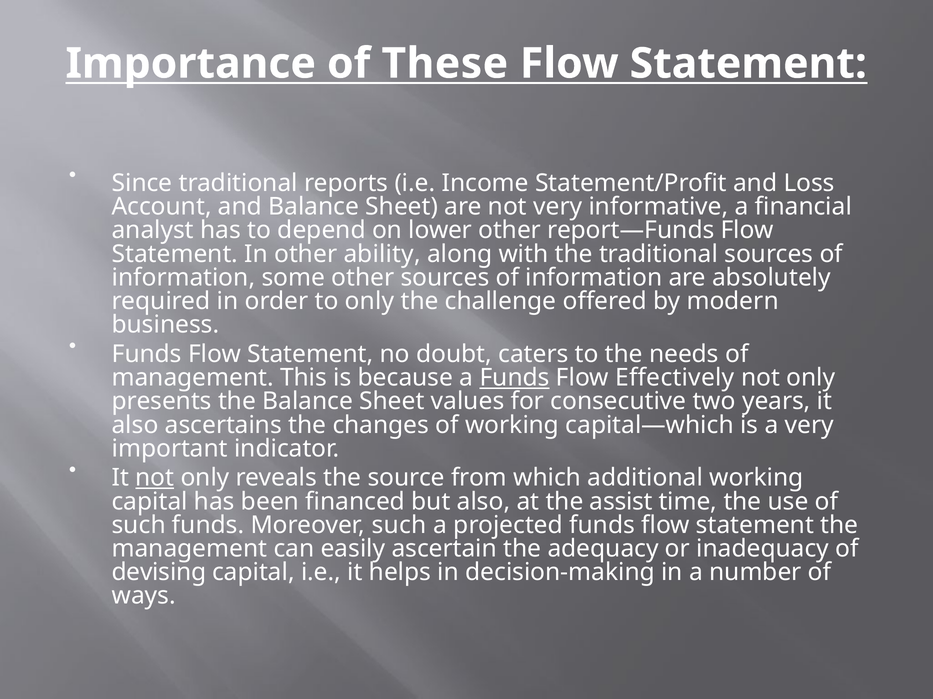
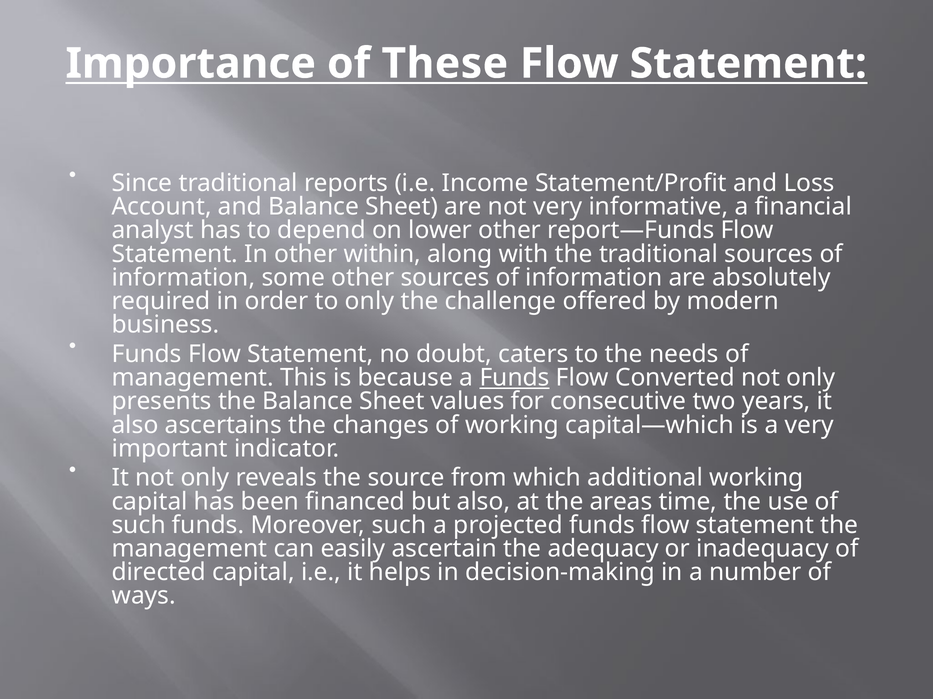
ability: ability -> within (382, 254)
Effectively: Effectively -> Converted (675, 378)
not underline: present -> none (155, 478)
assist: assist -> areas (621, 502)
devising: devising -> directed (159, 573)
